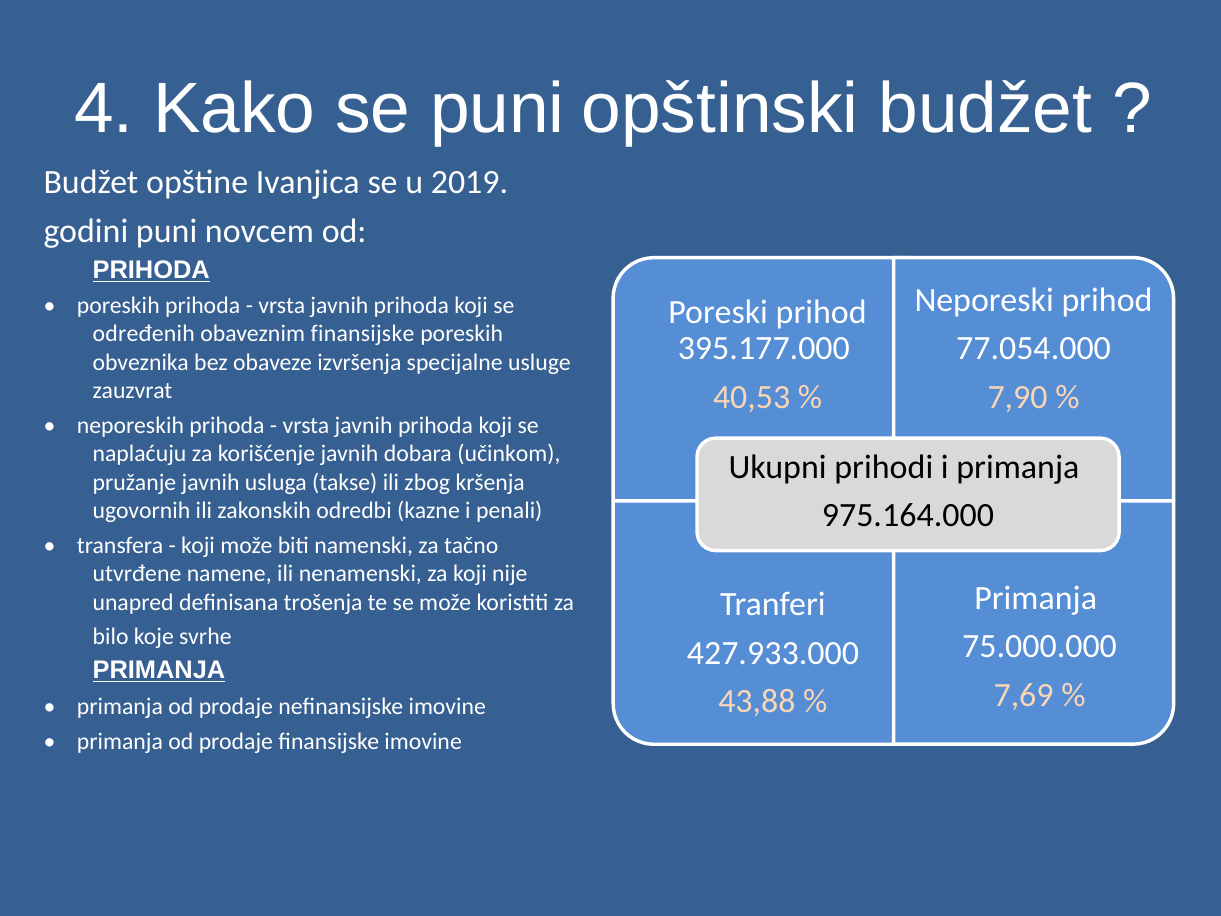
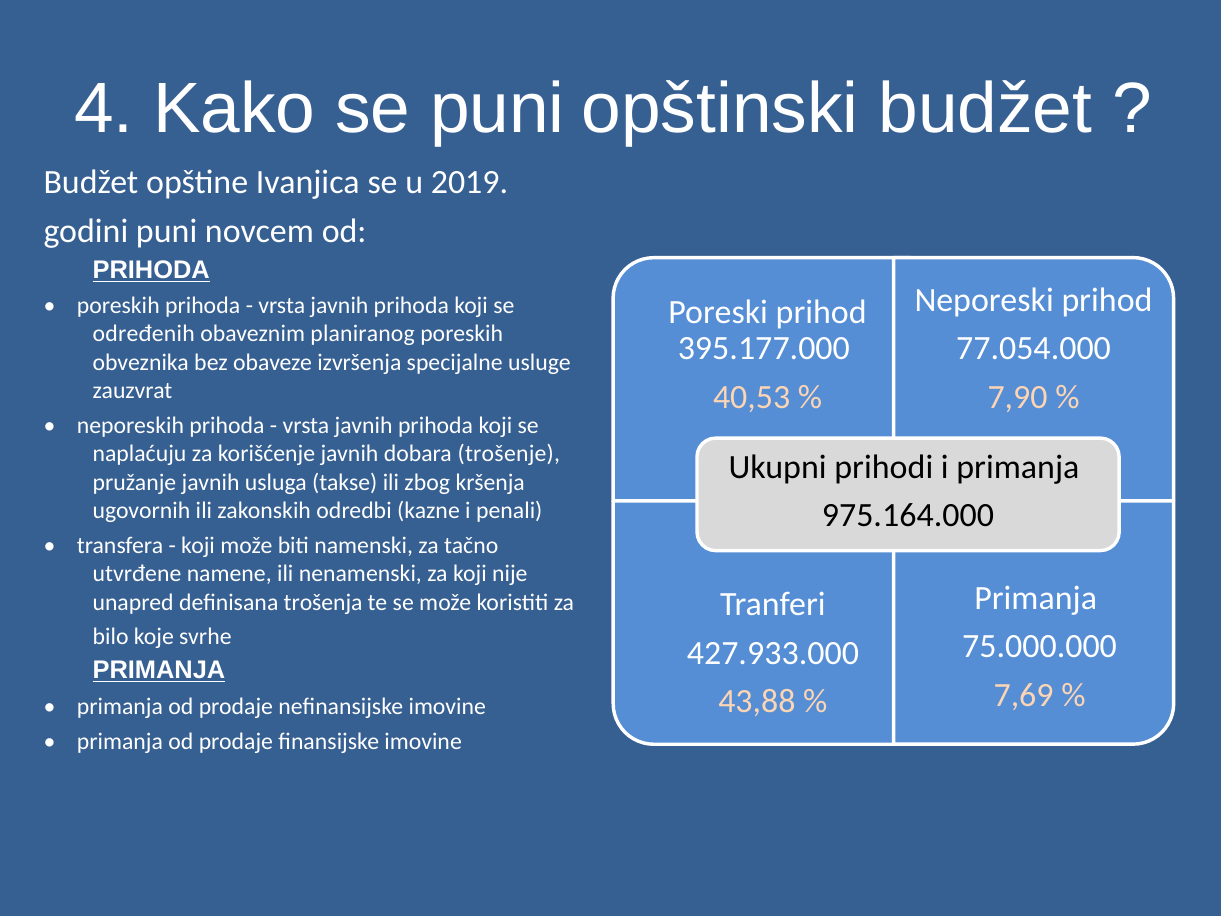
obaveznim finansijske: finansijske -> planiranog (363, 334)
učinkom: učinkom -> trošenje (509, 454)
